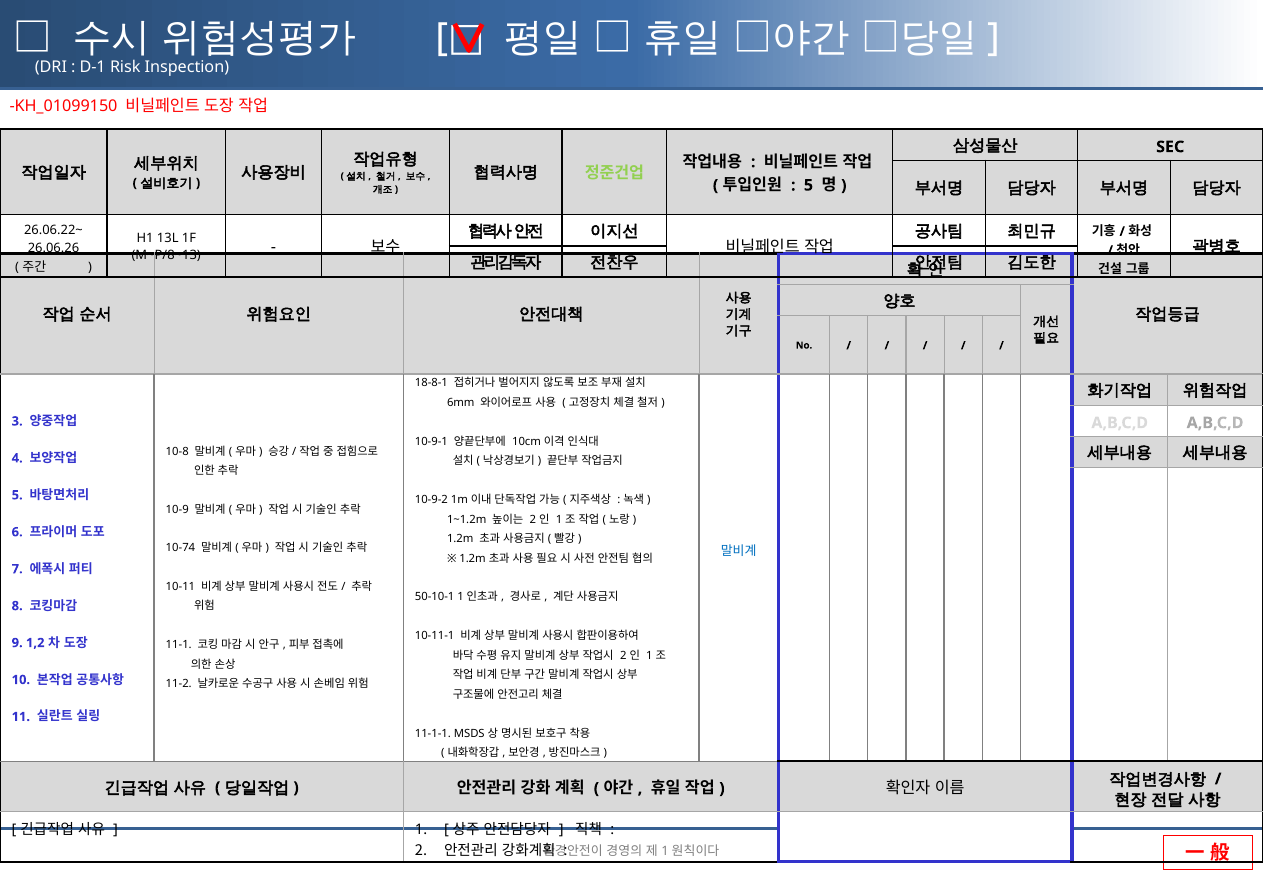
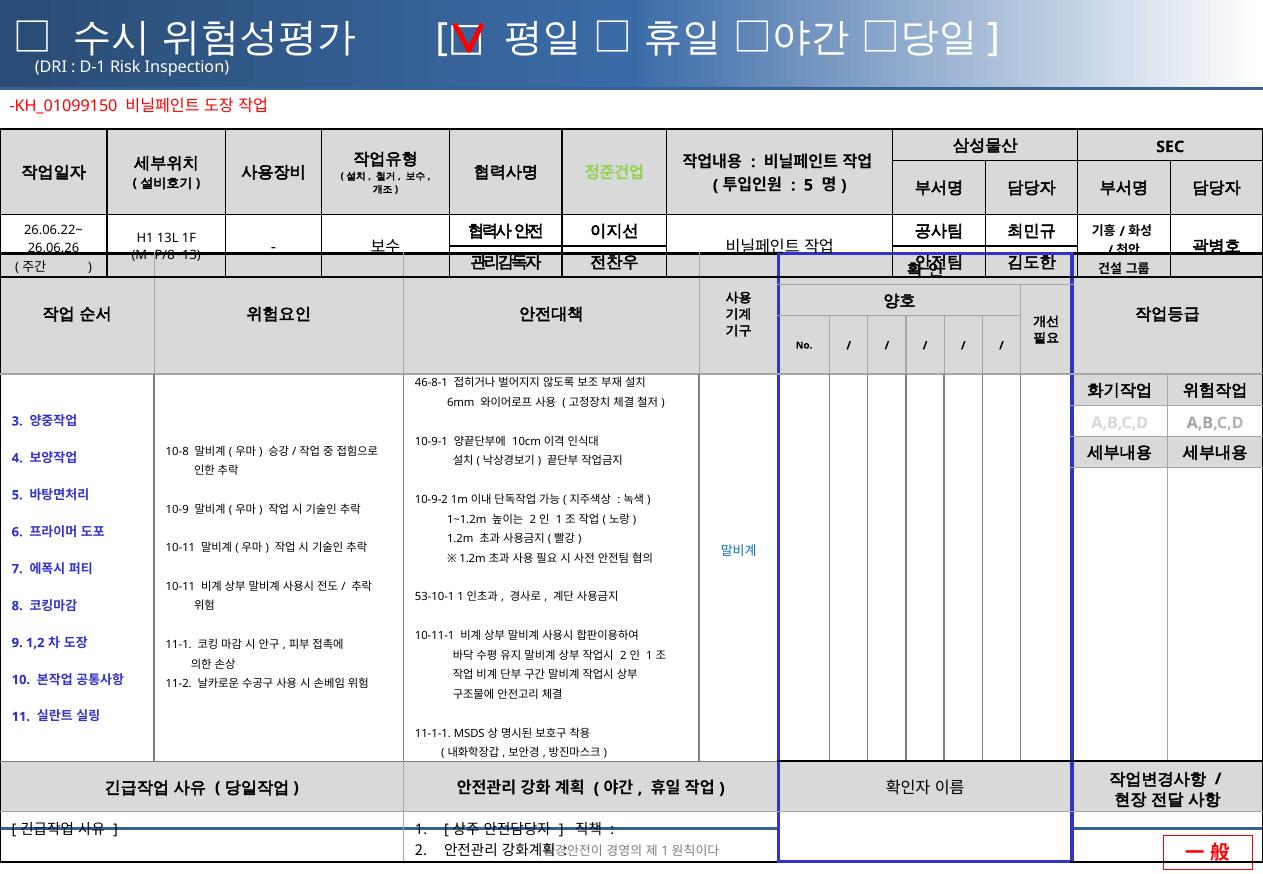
18-8-1: 18-8-1 -> 46-8-1 (431, 383)
10-74: 10-74 -> 10-11 (180, 548)
50-10-1: 50-10-1 -> 53-10-1 (435, 597)
